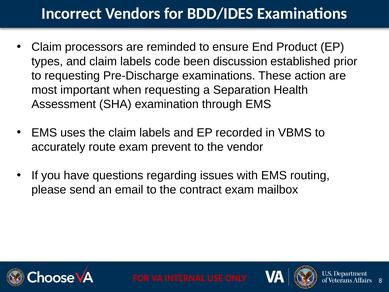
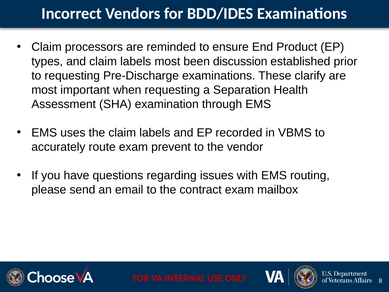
labels code: code -> most (167, 61)
action: action -> clarify (310, 76)
